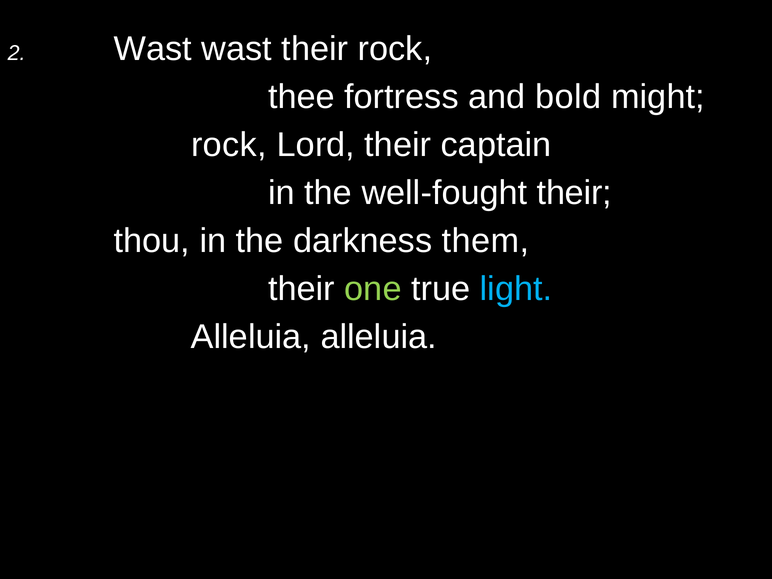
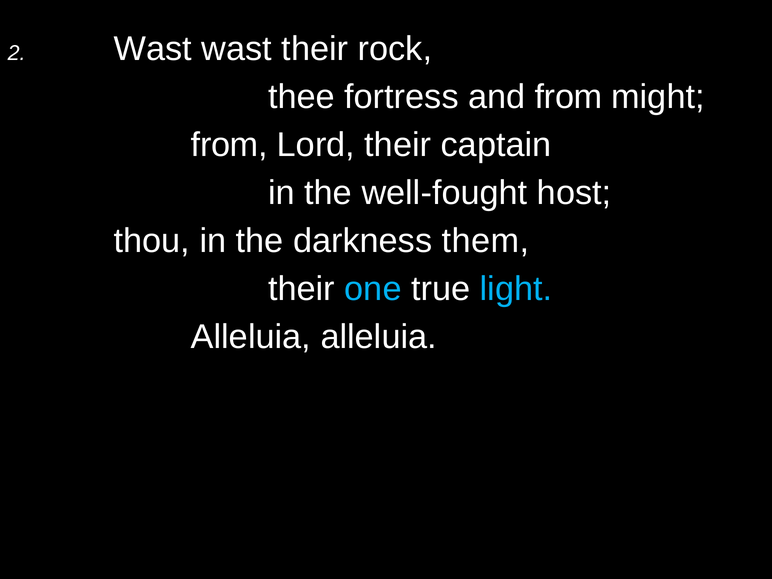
and bold: bold -> from (569, 97)
rock: rock -> from (229, 145)
well-fought their: their -> host (574, 193)
one colour: light green -> light blue (373, 289)
